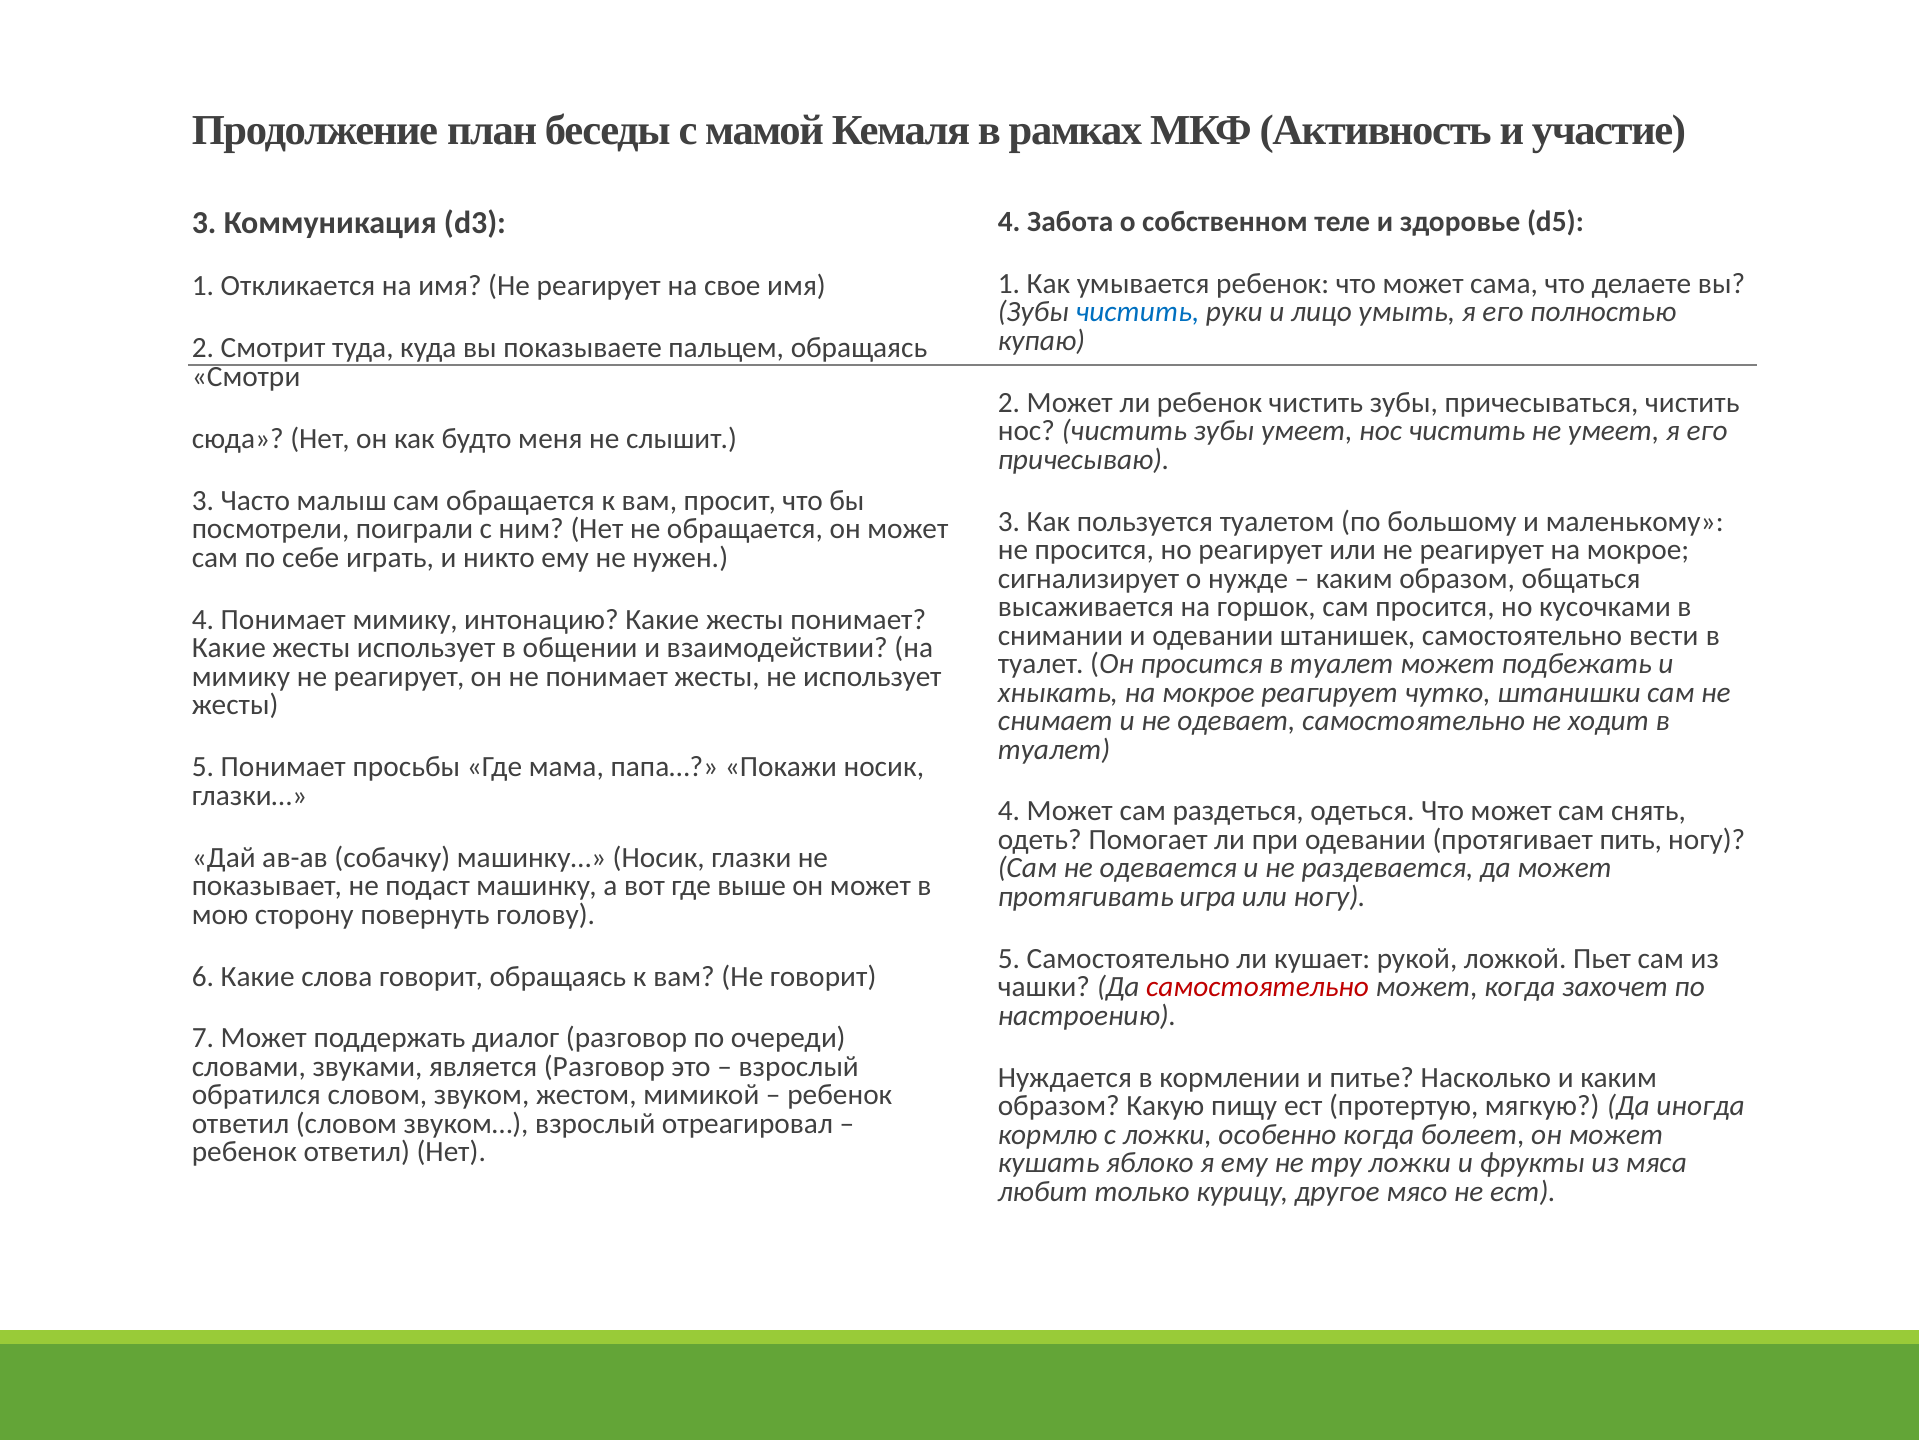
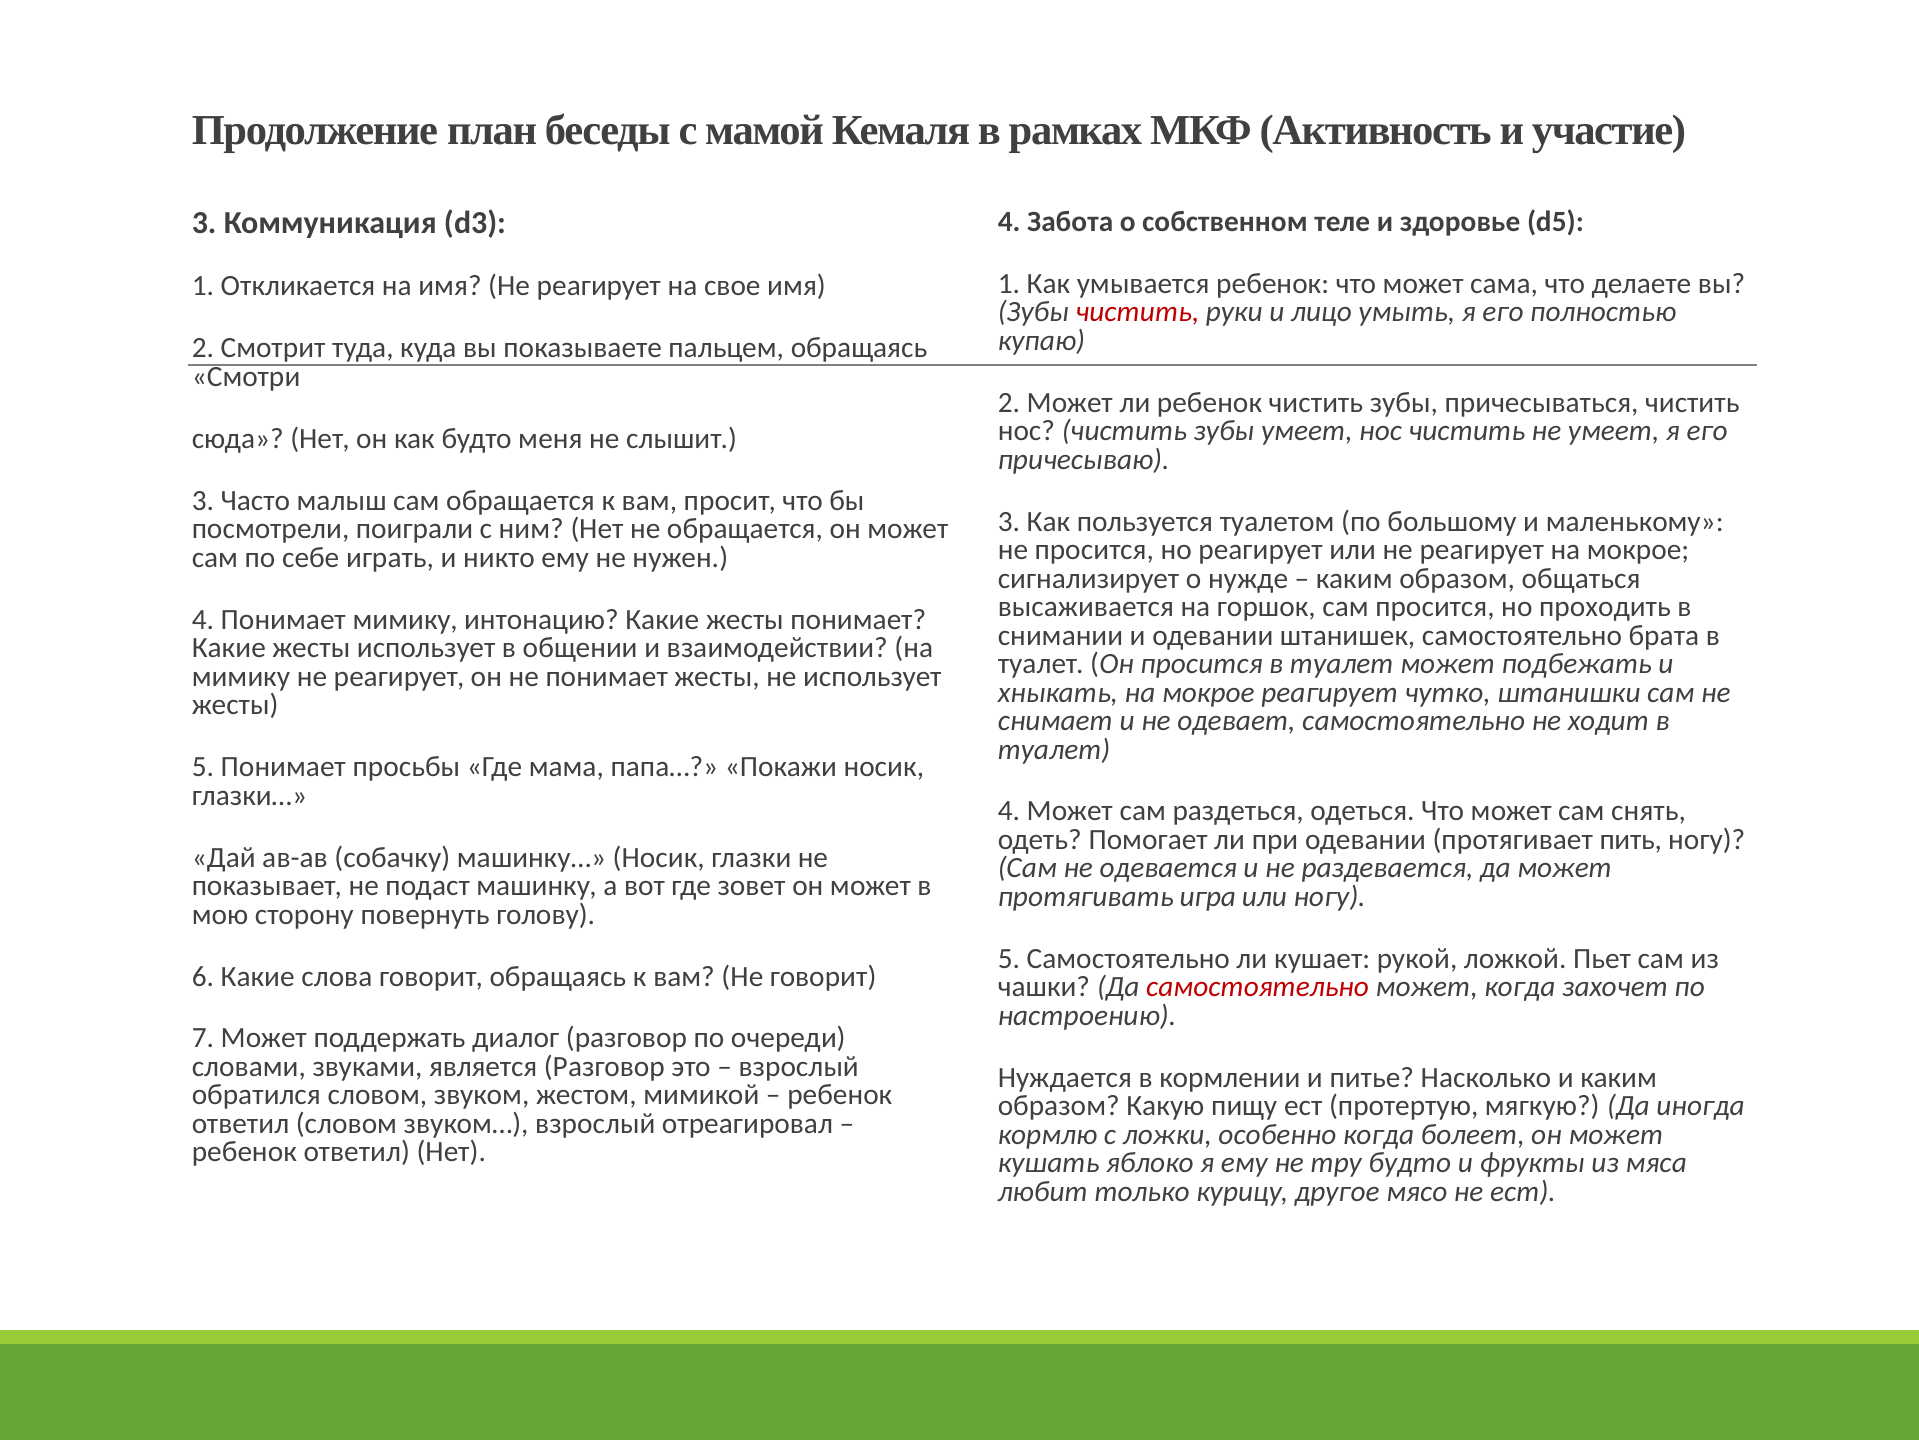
чистить colour: blue -> red (1137, 312)
кусочками: кусочками -> проходить (1605, 607)
вести: вести -> брата (1664, 635)
выше: выше -> зовет (752, 885)
тру ложки: ложки -> будто (1410, 1163)
